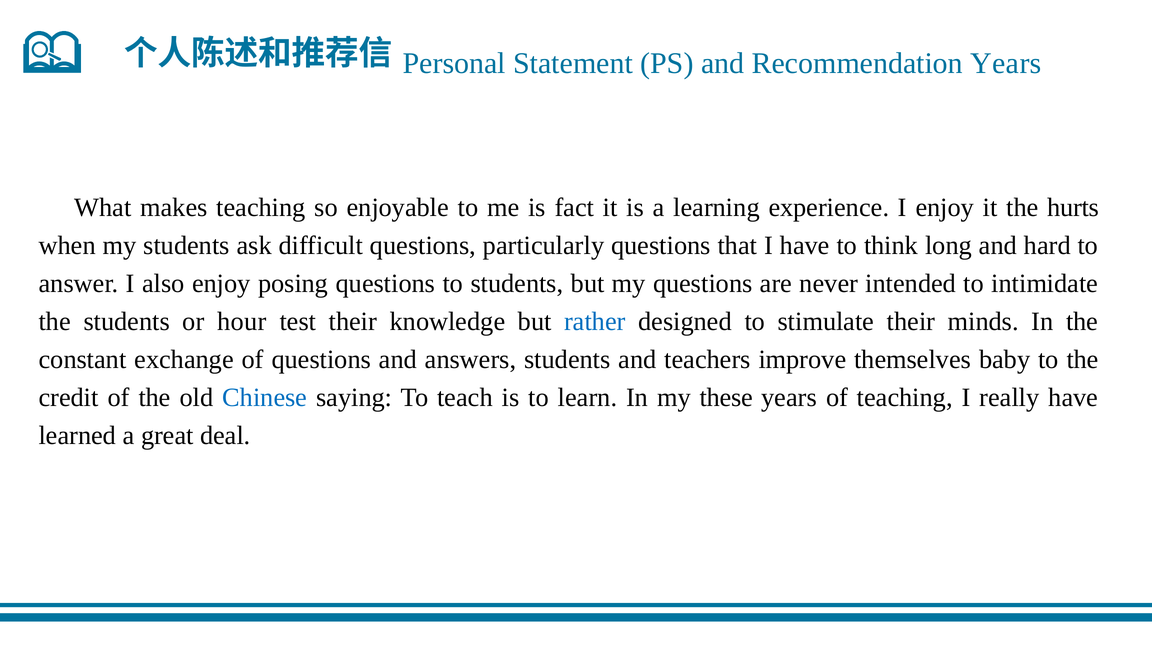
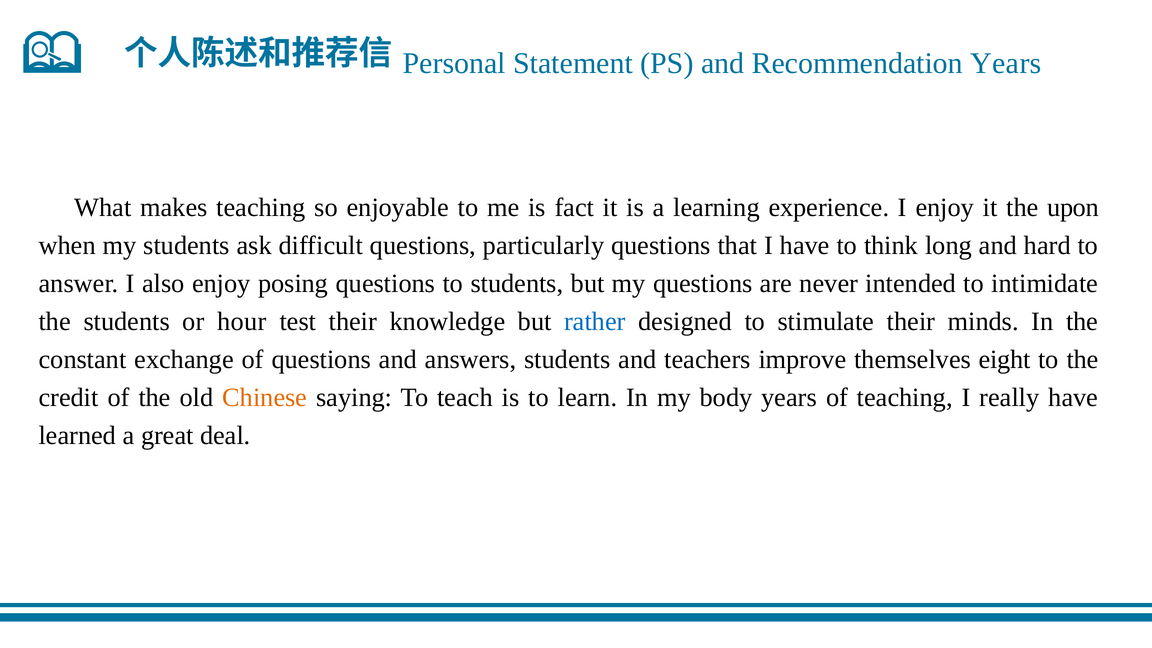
hurts: hurts -> upon (1073, 207)
baby: baby -> eight (1005, 359)
Chinese colour: blue -> orange (265, 397)
these: these -> body (726, 397)
